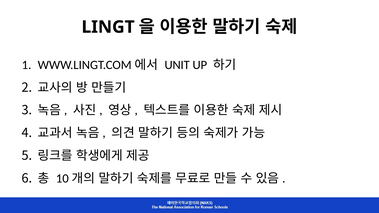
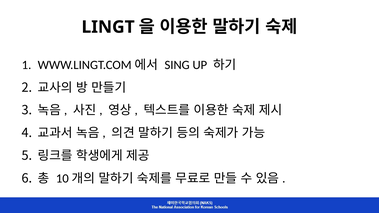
UNIT: UNIT -> SING (177, 65)
